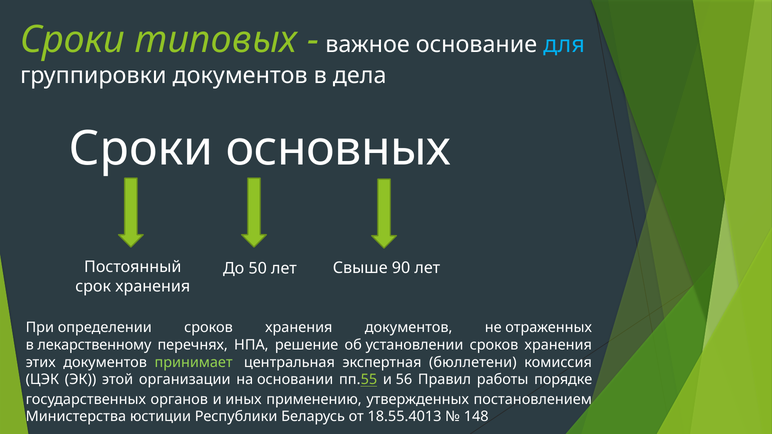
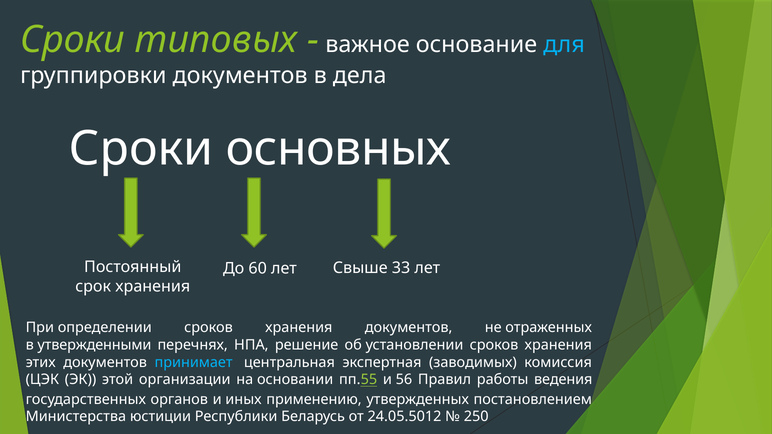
50: 50 -> 60 (258, 269)
90: 90 -> 33 (401, 268)
лекарственному: лекарственному -> утвержденными (94, 345)
принимает colour: light green -> light blue (194, 362)
бюллетени: бюллетени -> заводимых (473, 362)
порядке: порядке -> ведения (563, 380)
18.55.4013: 18.55.4013 -> 24.05.5012 (405, 417)
148: 148 -> 250 (476, 417)
